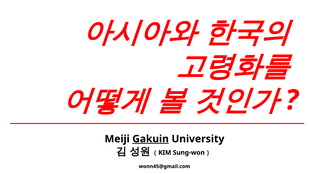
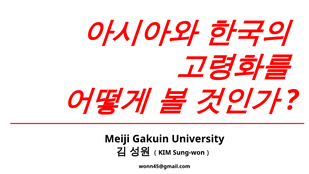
Gakuin underline: present -> none (151, 139)
